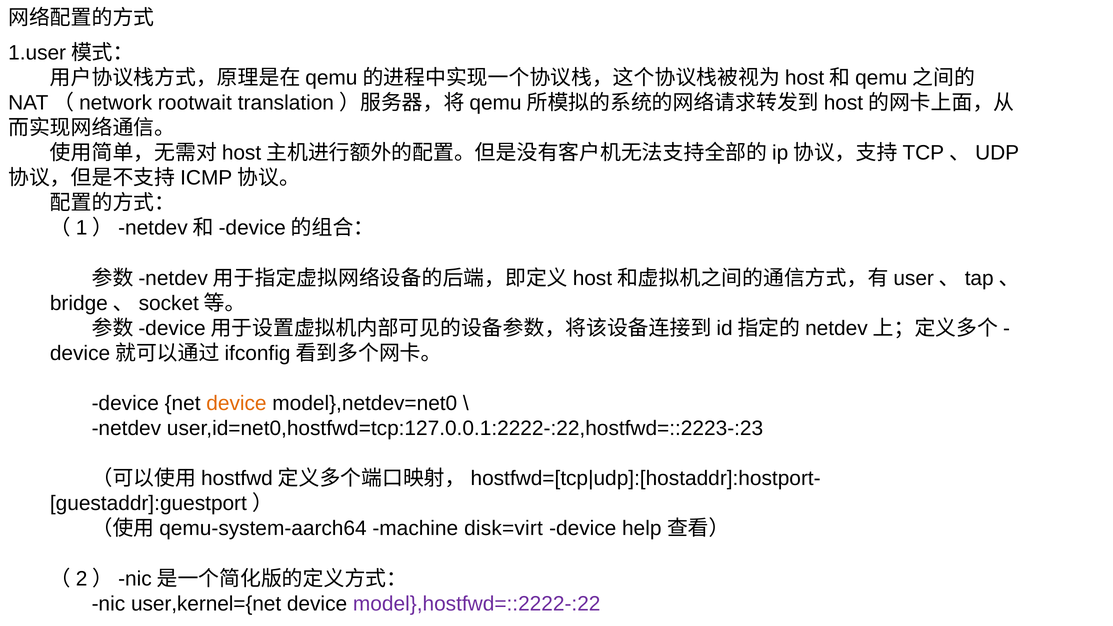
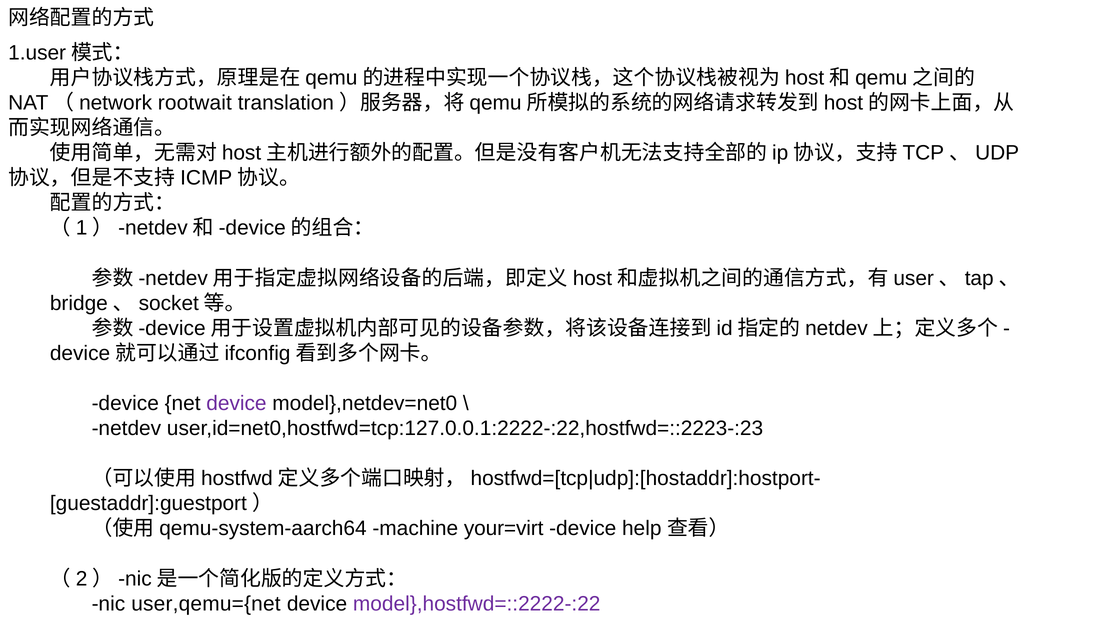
device colour: orange -> purple (236, 403)
disk=virt: disk=virt -> your=virt (504, 529)
user,kernel={net: user,kernel={net -> user,qemu={net (206, 604)
